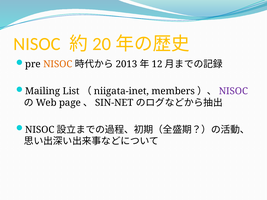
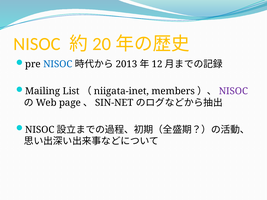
NISOC colour: orange -> blue (58, 64)
